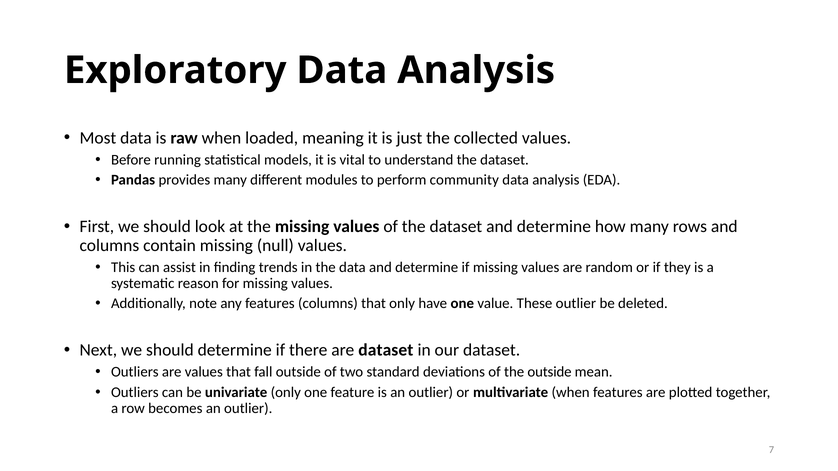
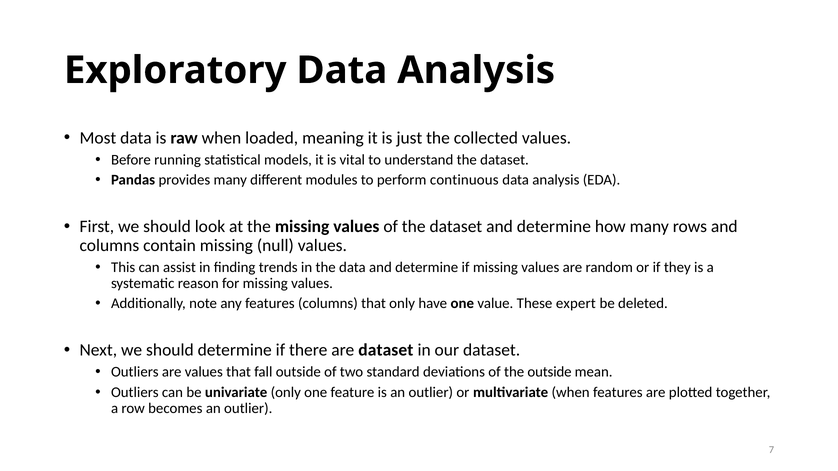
community: community -> continuous (464, 180)
These outlier: outlier -> expert (576, 304)
